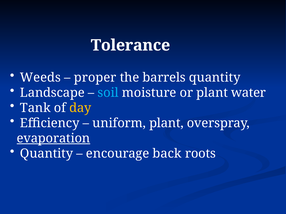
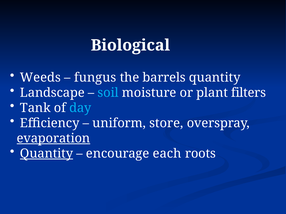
Tolerance: Tolerance -> Biological (130, 45)
proper: proper -> fungus (95, 78)
water: water -> filters (249, 93)
day colour: yellow -> light blue (80, 108)
uniform plant: plant -> store (166, 123)
Quantity underline: none -> present (47, 154)
back: back -> each (167, 154)
